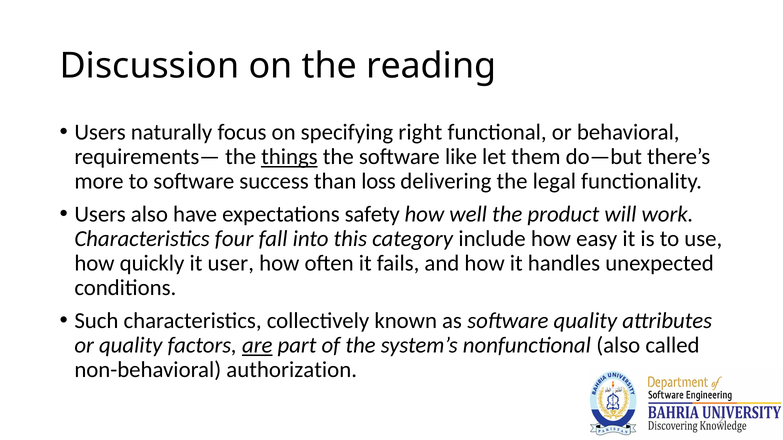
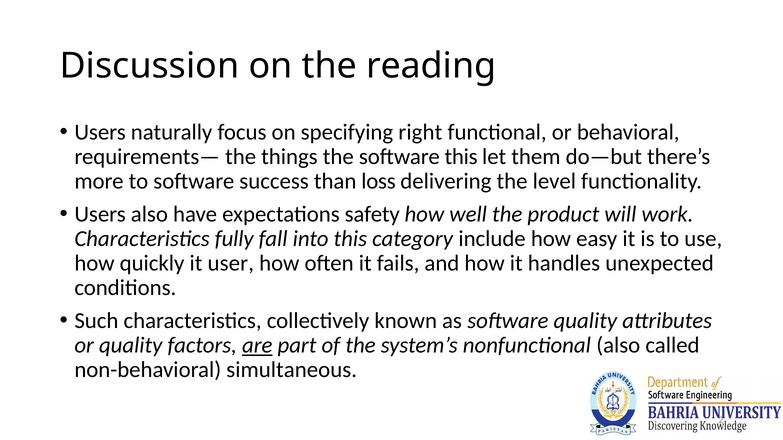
things underline: present -> none (289, 157)
software like: like -> this (461, 157)
legal: legal -> level (554, 182)
four: four -> fully (234, 239)
authorization: authorization -> simultaneous (292, 370)
